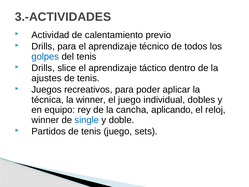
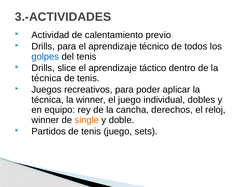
ajustes: ajustes -> técnica (47, 78)
aplicando: aplicando -> derechos (172, 110)
single colour: blue -> orange (87, 120)
